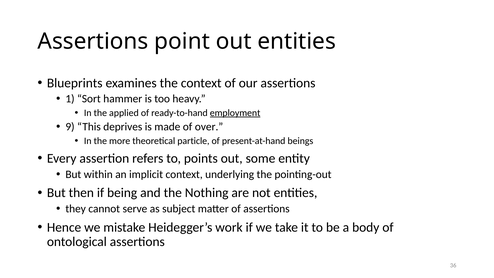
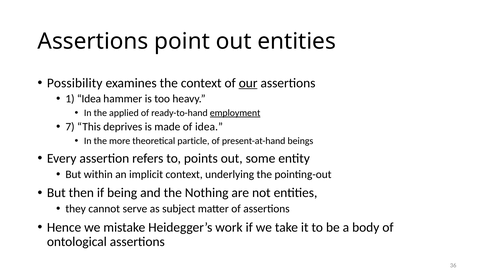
Blueprints: Blueprints -> Possibility (75, 83)
our underline: none -> present (248, 83)
1 Sort: Sort -> Idea (89, 99)
9: 9 -> 7 (70, 127)
of over: over -> idea (209, 127)
